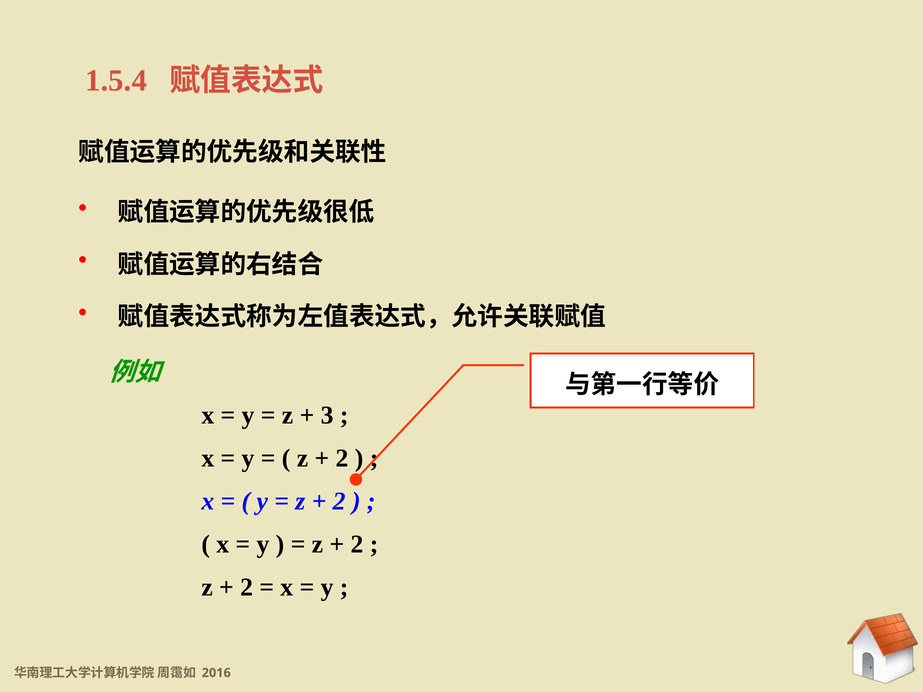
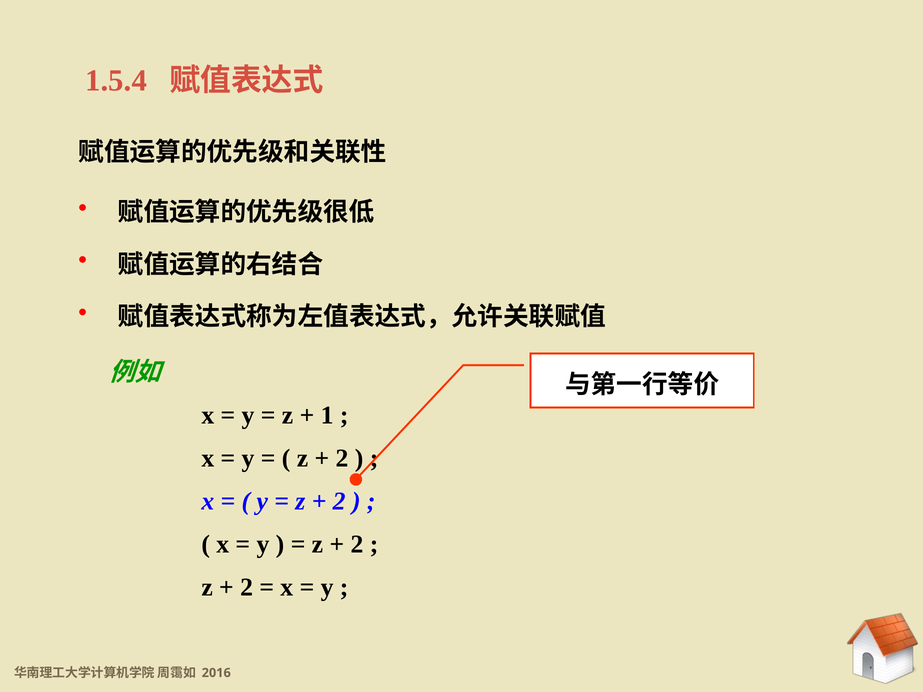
3: 3 -> 1 (327, 415)
